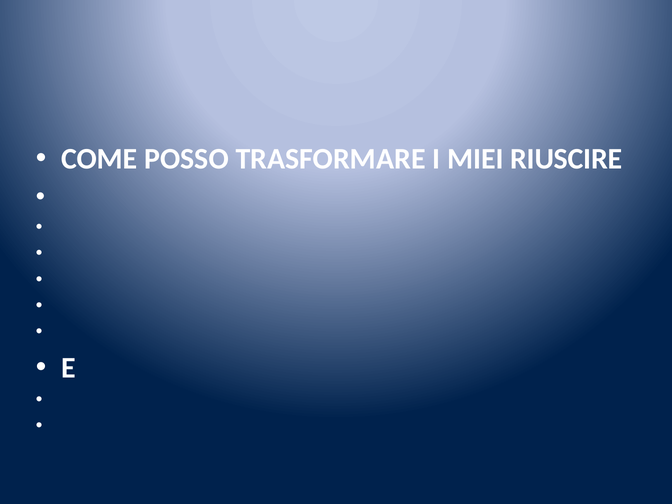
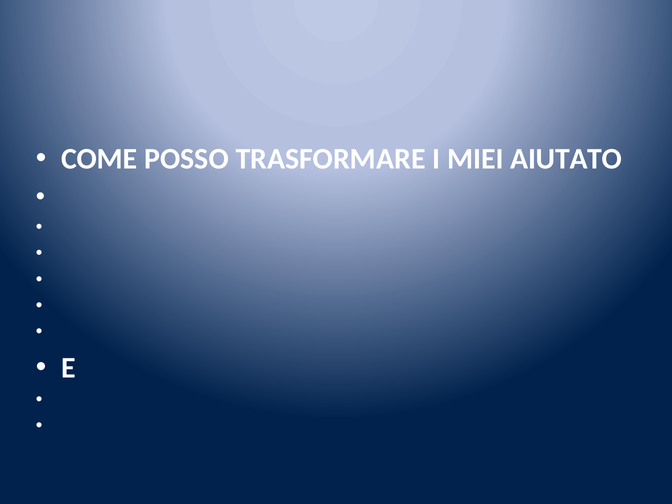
RIUSCIRE: RIUSCIRE -> AIUTATO (566, 159)
